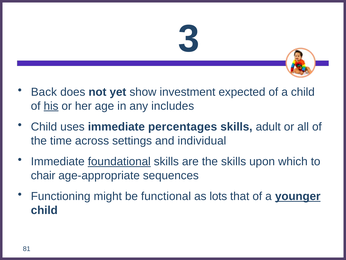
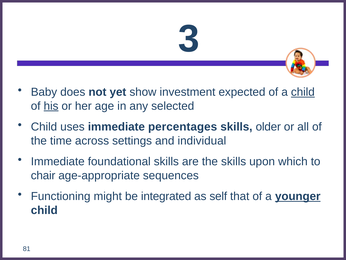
Back: Back -> Baby (44, 92)
child underline: none -> present (303, 92)
includes: includes -> selected (173, 106)
adult: adult -> older (268, 127)
foundational underline: present -> none (119, 161)
functional: functional -> integrated (166, 196)
lots: lots -> self (218, 196)
